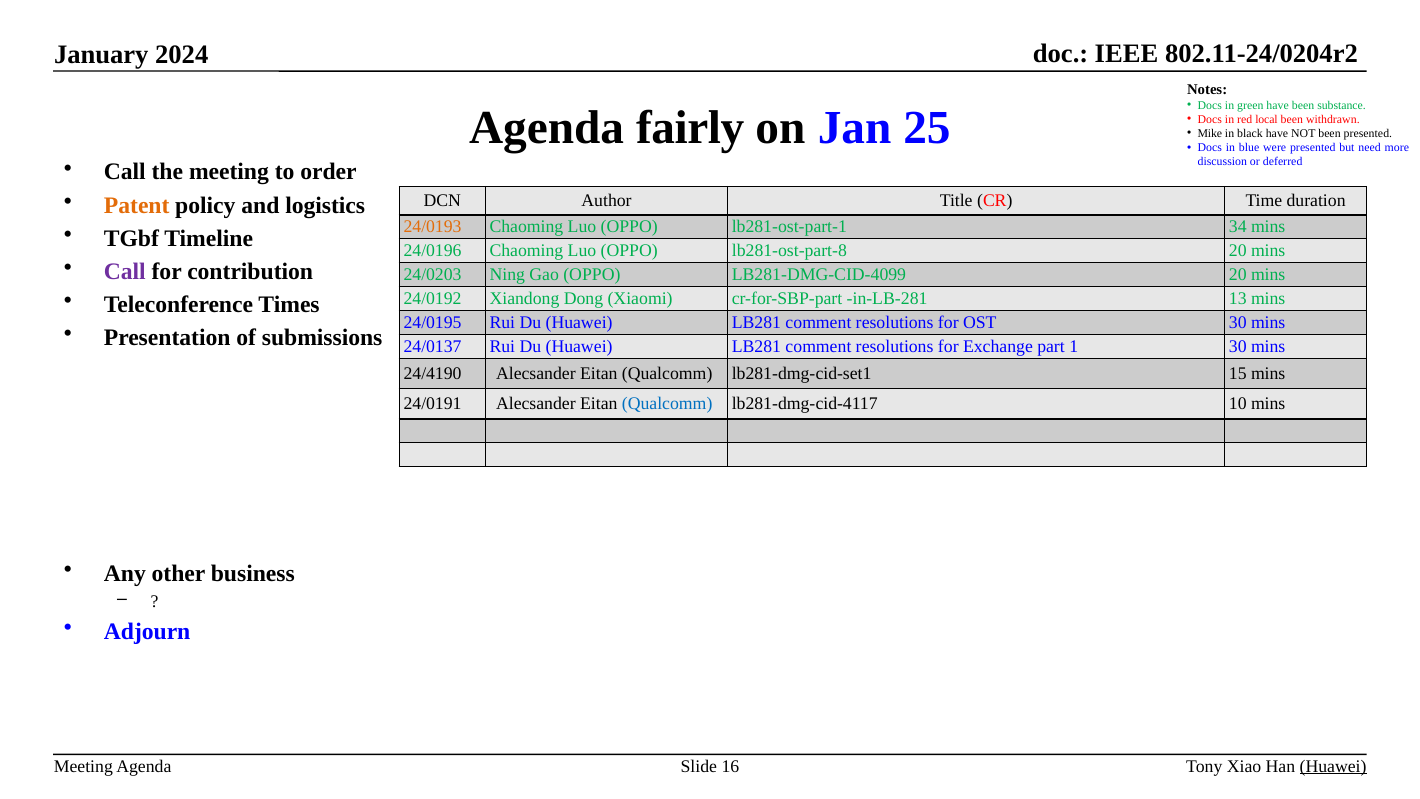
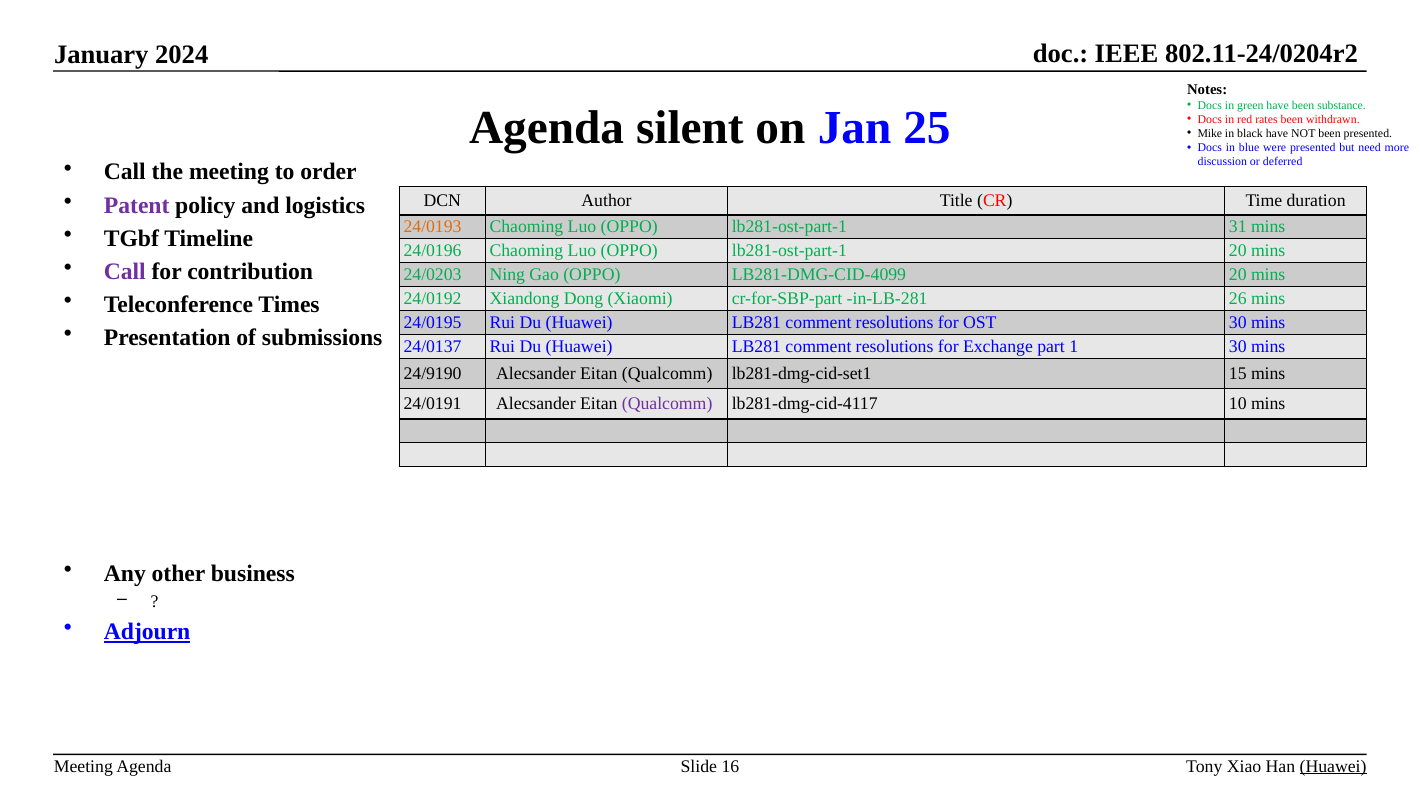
fairly: fairly -> silent (690, 128)
local: local -> rates (1266, 119)
Patent colour: orange -> purple (137, 205)
34: 34 -> 31 (1238, 227)
lb281-ost-part-8: lb281-ost-part-8 -> lb281-ost-part-1 (789, 251)
13: 13 -> 26 (1238, 299)
24/4190: 24/4190 -> 24/9190 (433, 373)
Qualcomm colour: blue -> purple (667, 404)
Adjourn underline: none -> present (147, 632)
